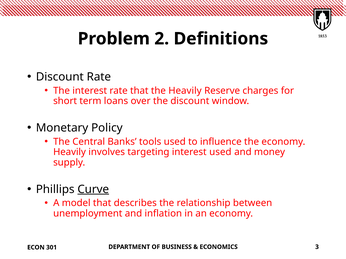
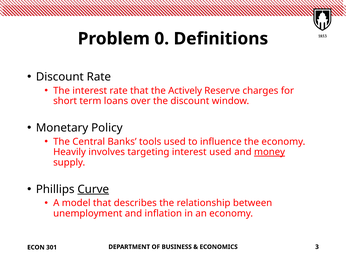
2: 2 -> 0 (162, 39)
the Heavily: Heavily -> Actively (185, 91)
money underline: none -> present (270, 152)
